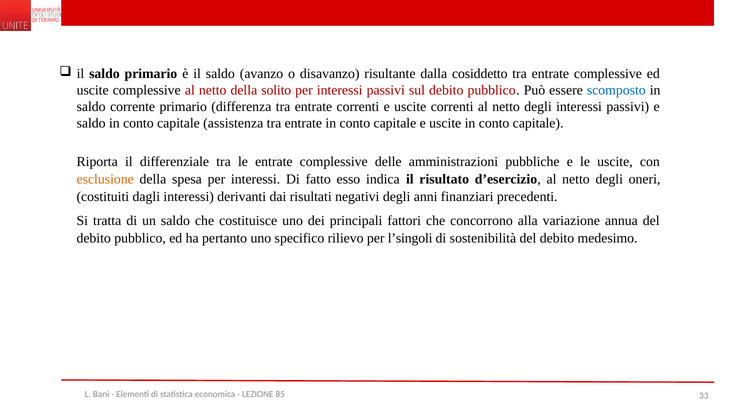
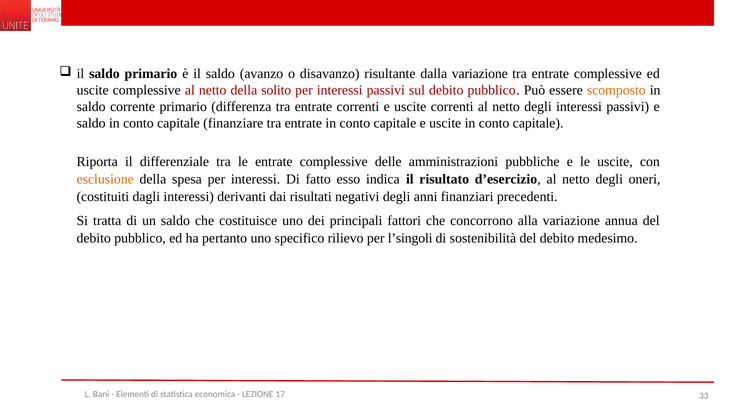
dalla cosiddetto: cosiddetto -> variazione (480, 74)
scomposto colour: blue -> orange (616, 90)
assistenza: assistenza -> finanziare (233, 123)
85: 85 -> 17 (280, 394)
